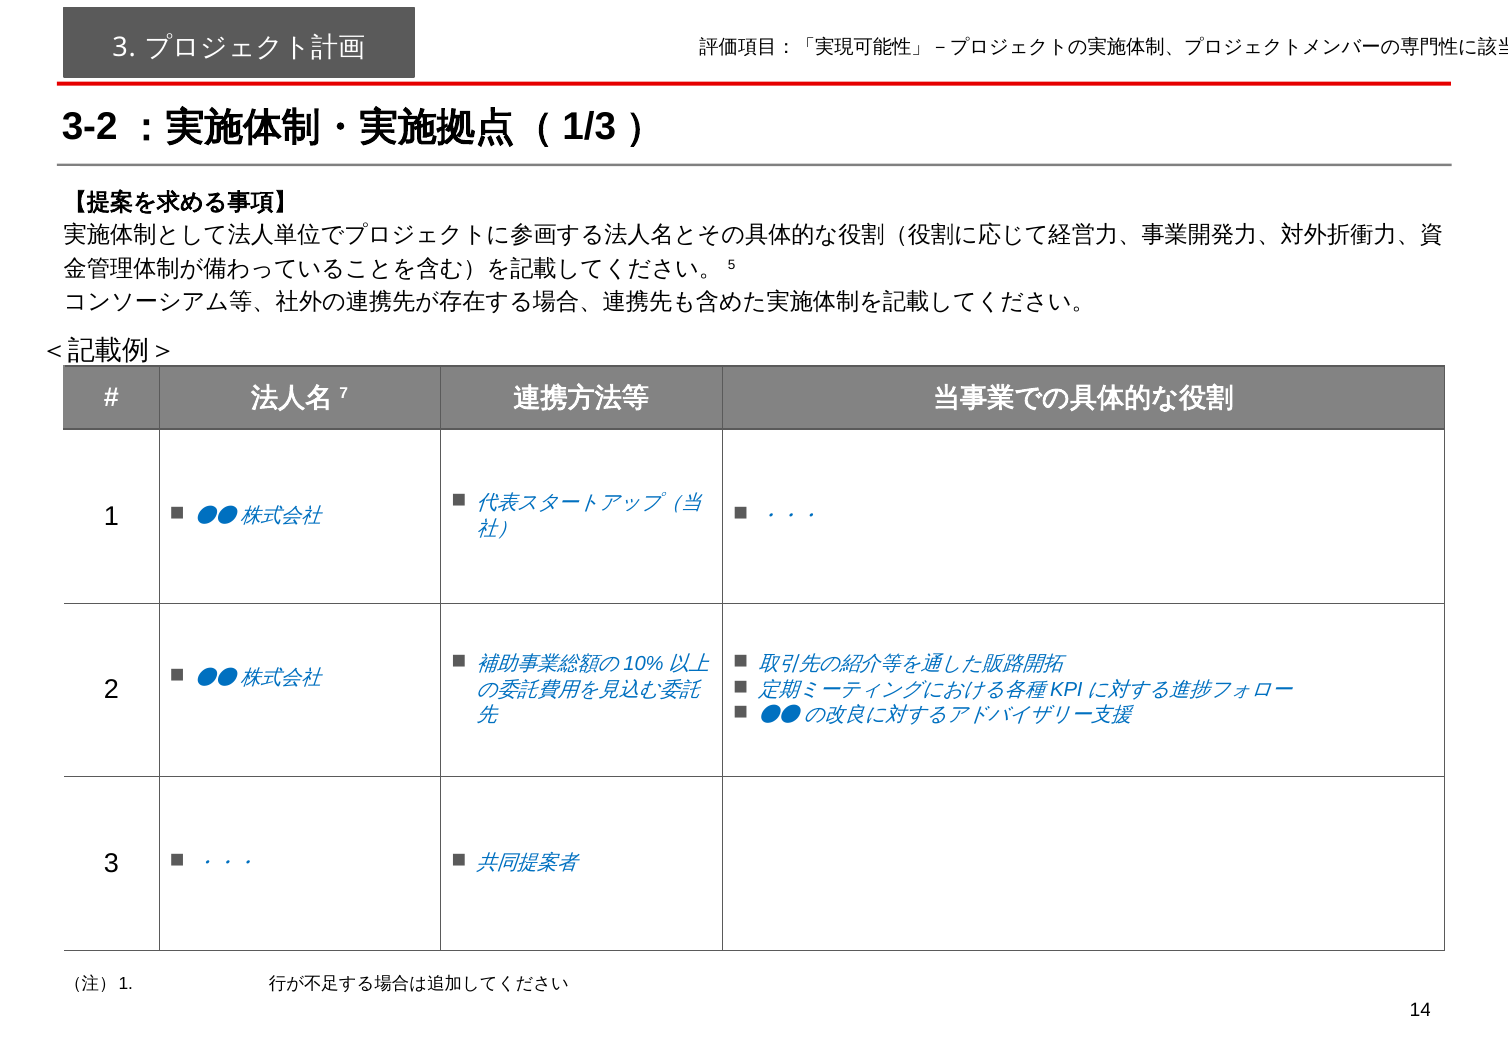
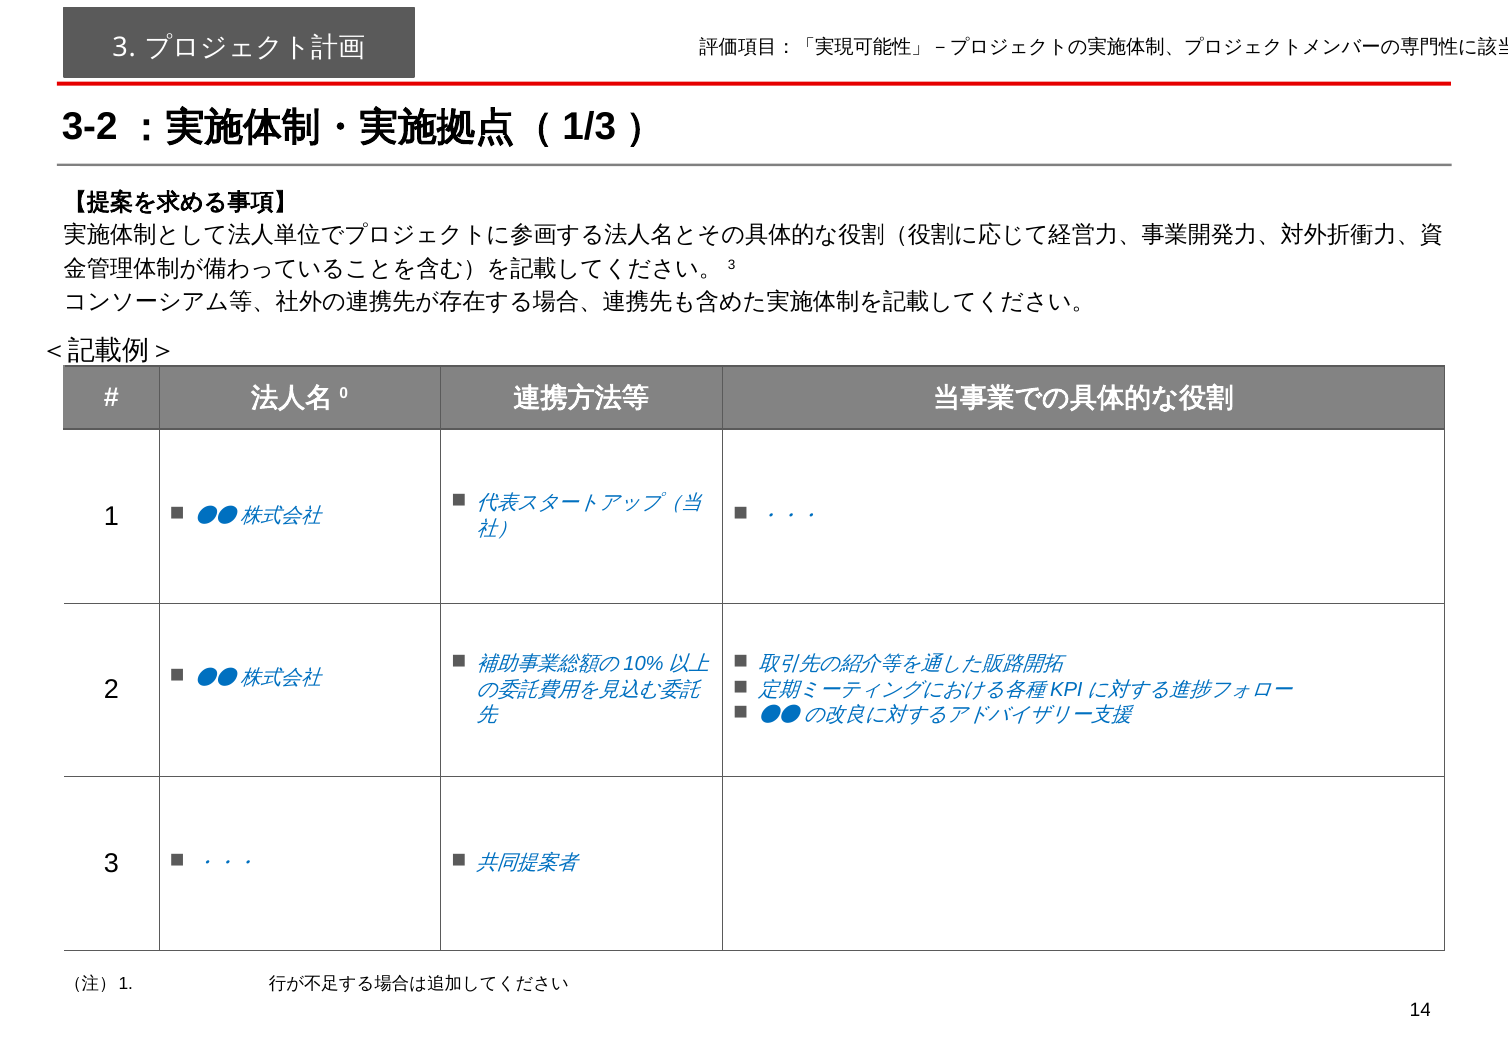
5: 5 -> 3 (732, 265)
7: 7 -> 0 (344, 393)
